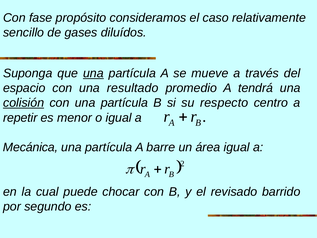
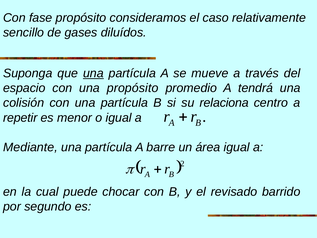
una resultado: resultado -> propósito (133, 88)
colisión underline: present -> none (24, 103)
respecto: respecto -> relaciona (224, 103)
Mecánica: Mecánica -> Mediante (30, 147)
